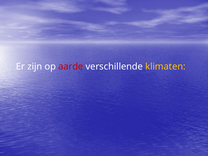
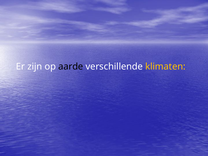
aarde colour: red -> black (71, 67)
